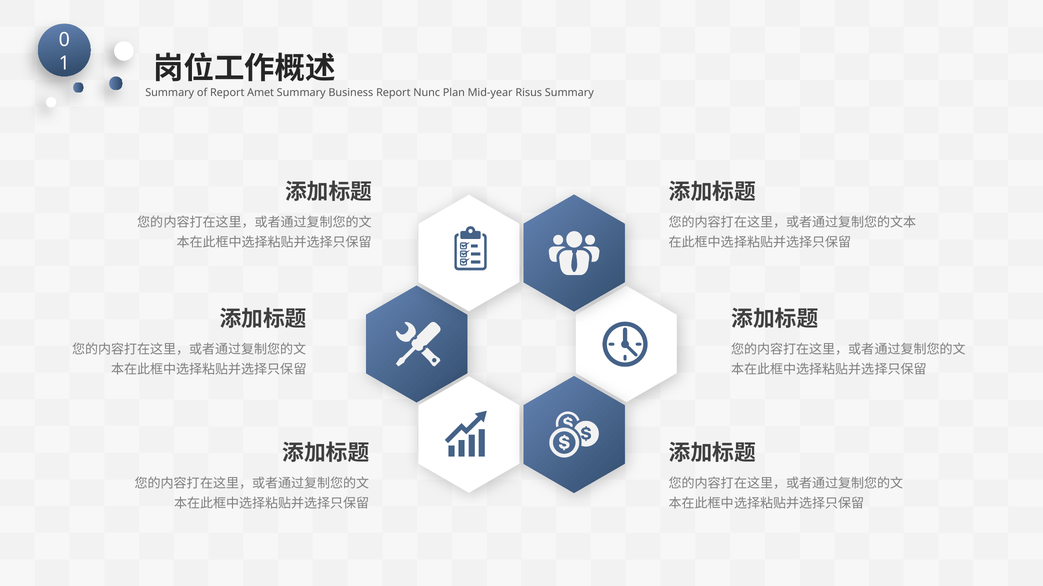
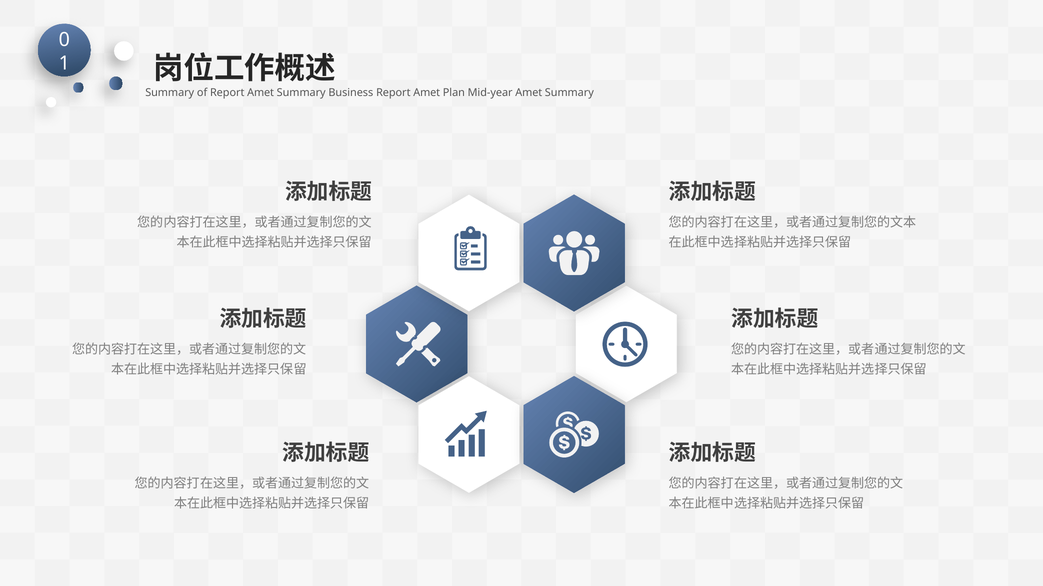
Business Report Nunc: Nunc -> Amet (427, 93)
Mid-year Risus: Risus -> Amet (529, 93)
